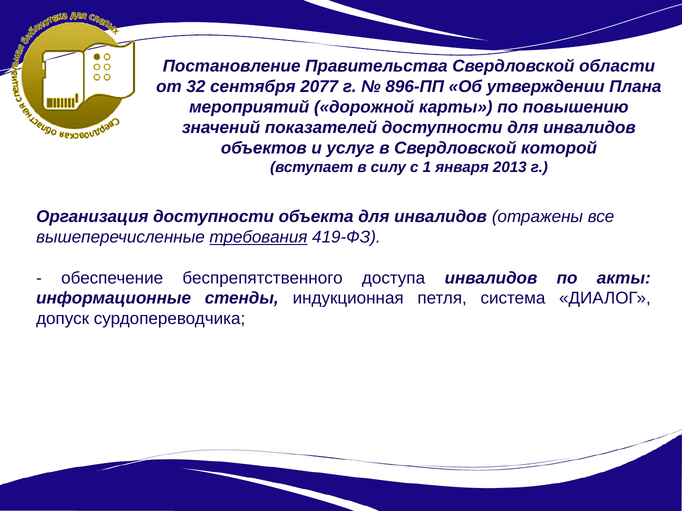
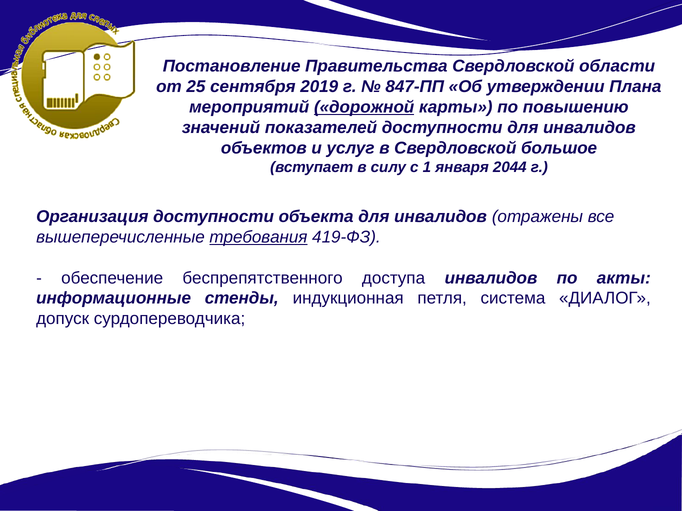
32: 32 -> 25 (196, 87)
2077: 2077 -> 2019 (319, 87)
896-ПП: 896-ПП -> 847-ПП (415, 87)
дорожной underline: none -> present (364, 107)
которой: которой -> большое (559, 148)
2013: 2013 -> 2044 (510, 167)
